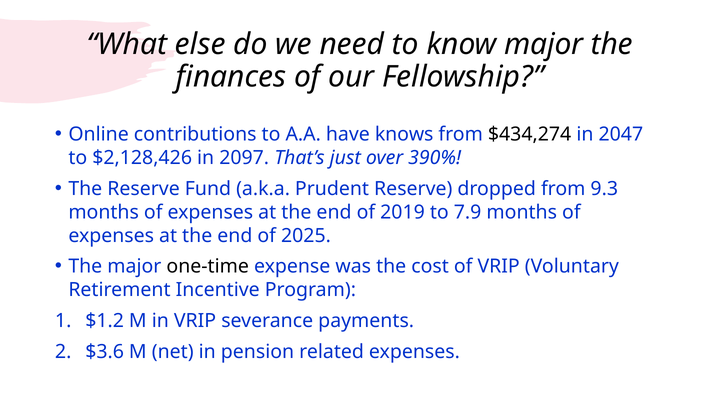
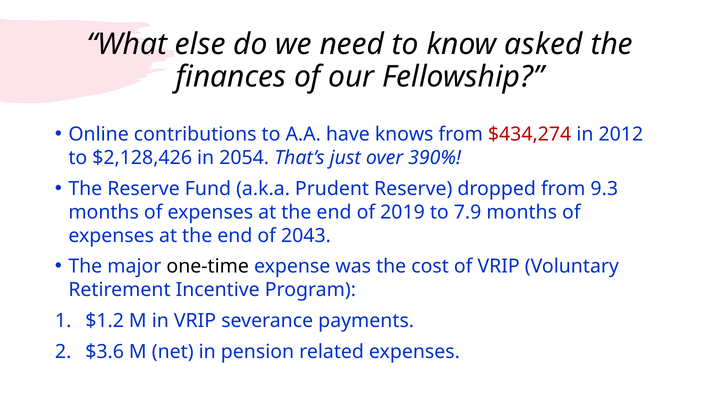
know major: major -> asked (544, 44)
$434,274 colour: black -> red (530, 135)
2047: 2047 -> 2012 (621, 135)
2097: 2097 -> 2054 (244, 158)
2025: 2025 -> 2043 (306, 236)
